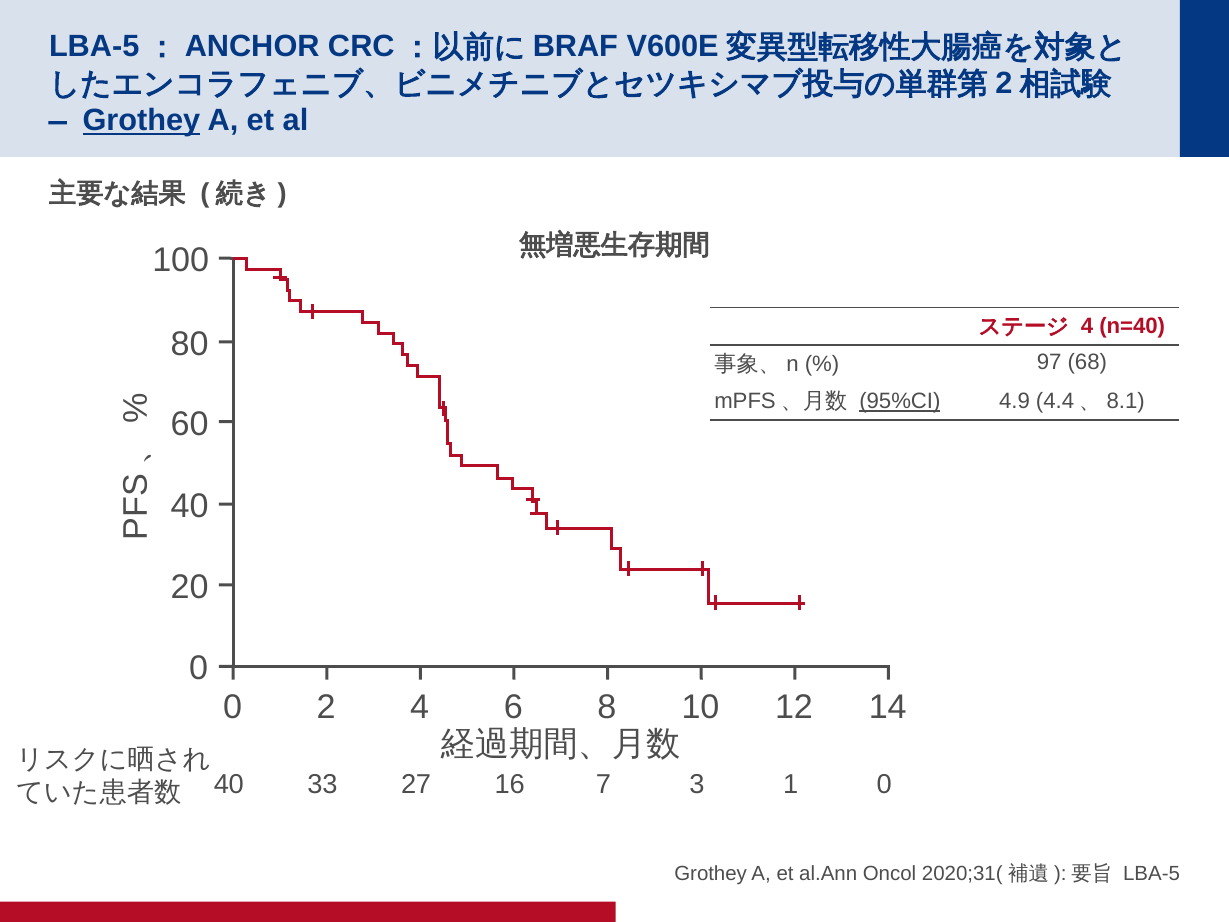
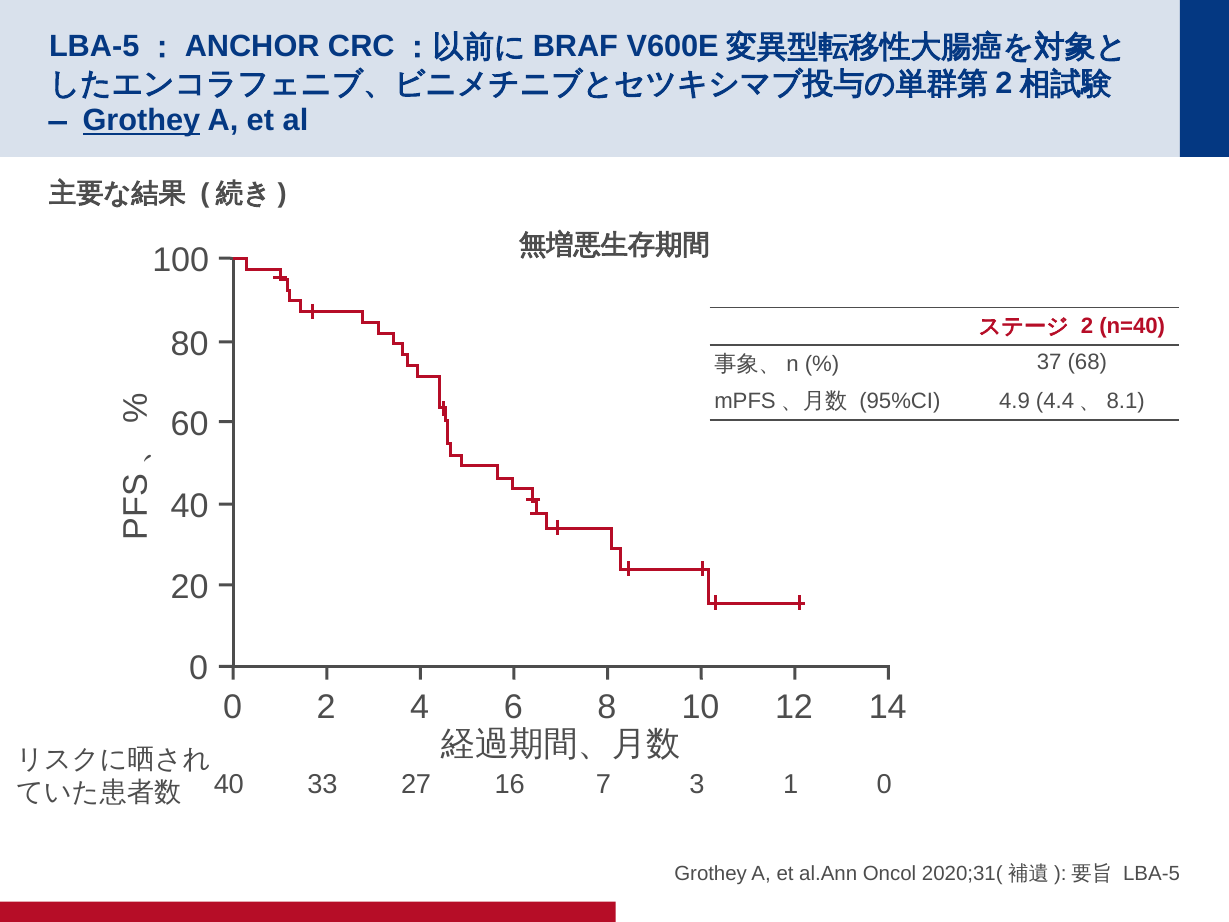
4: 4 -> 2 (1087, 326)
97: 97 -> 37 (1049, 362)
95%CI underline: present -> none (900, 401)
